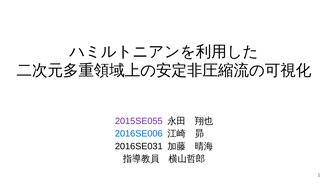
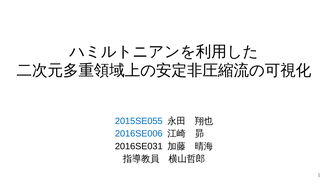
2015SE055 colour: purple -> blue (139, 121)
